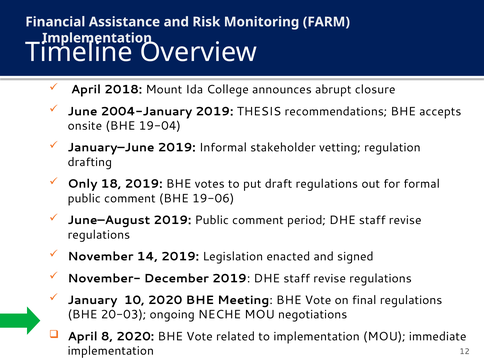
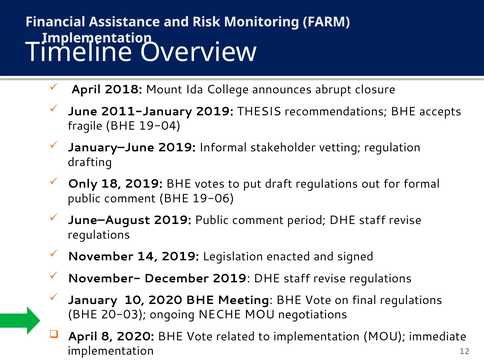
2004-January: 2004-January -> 2011-January (146, 111)
onsite: onsite -> fragile (85, 126)
